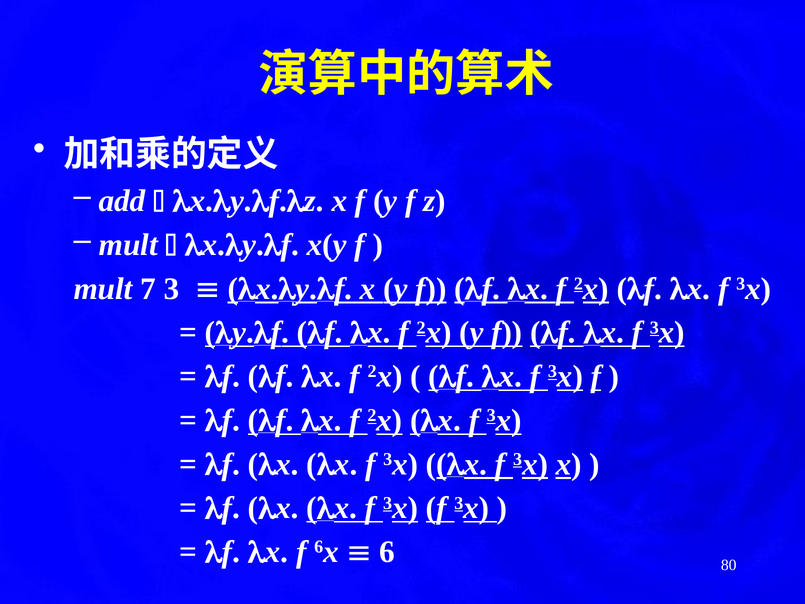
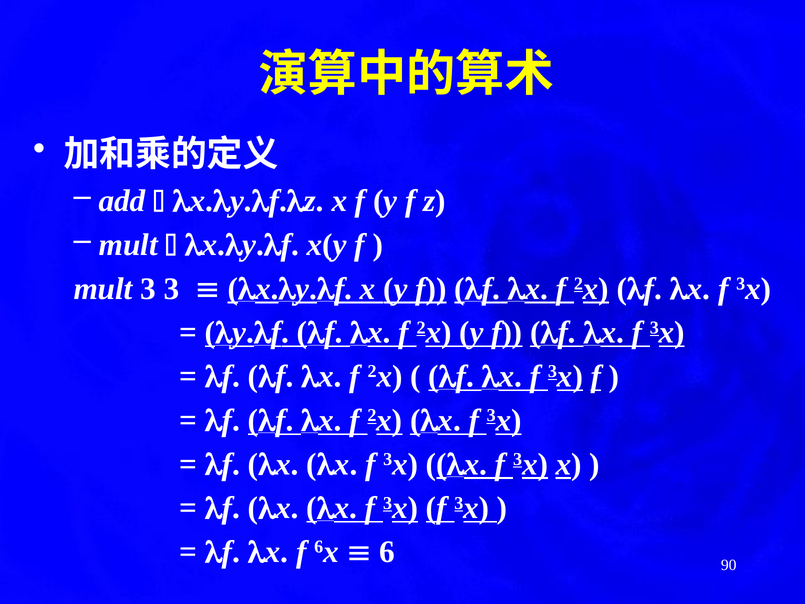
mult 7: 7 -> 3 (148, 289)
80: 80 -> 90 (729, 565)
